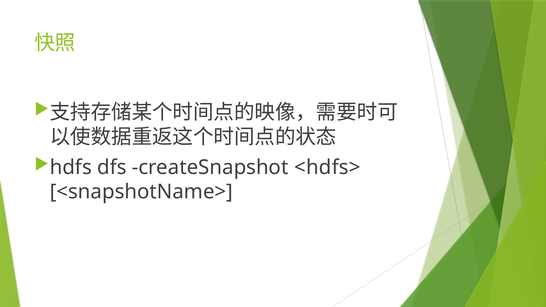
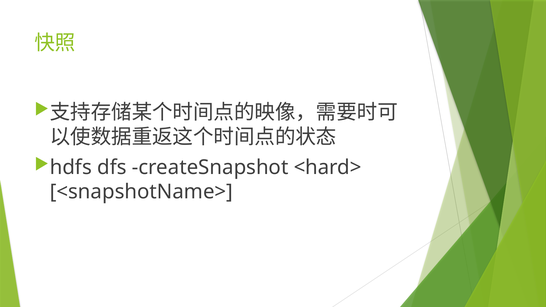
<hdfs>: <hdfs> -> <hard> (328, 167)
